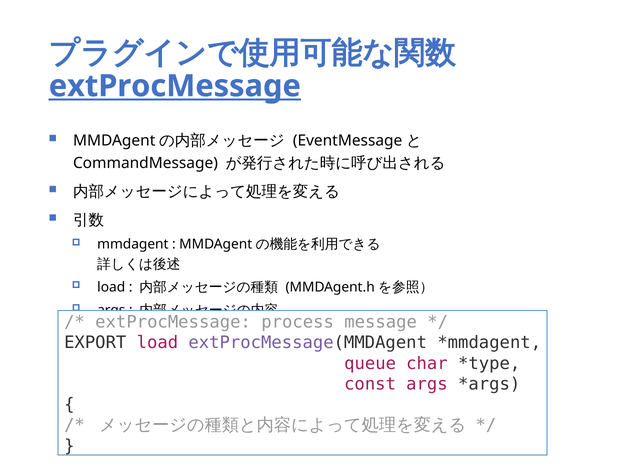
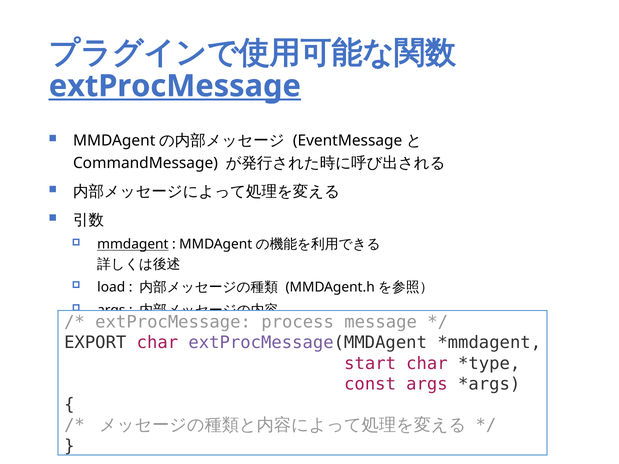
mmdagent underline: none -> present (133, 244)
EXPORT load: load -> char (157, 343)
queue: queue -> start (370, 364)
